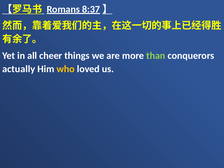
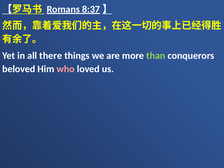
cheer: cheer -> there (51, 56)
actually: actually -> beloved (19, 69)
who colour: yellow -> pink (66, 69)
